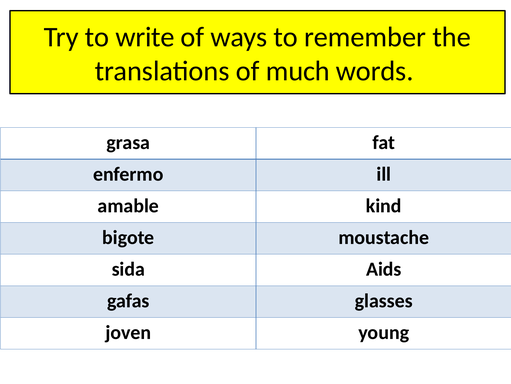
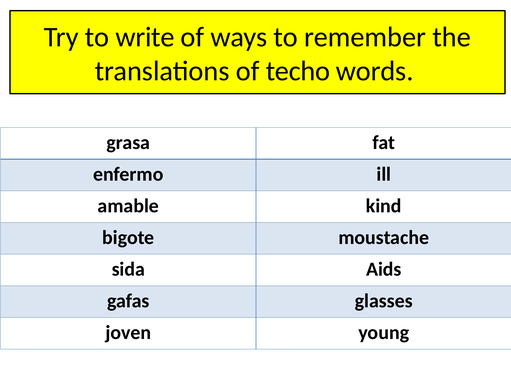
much: much -> techo (298, 71)
